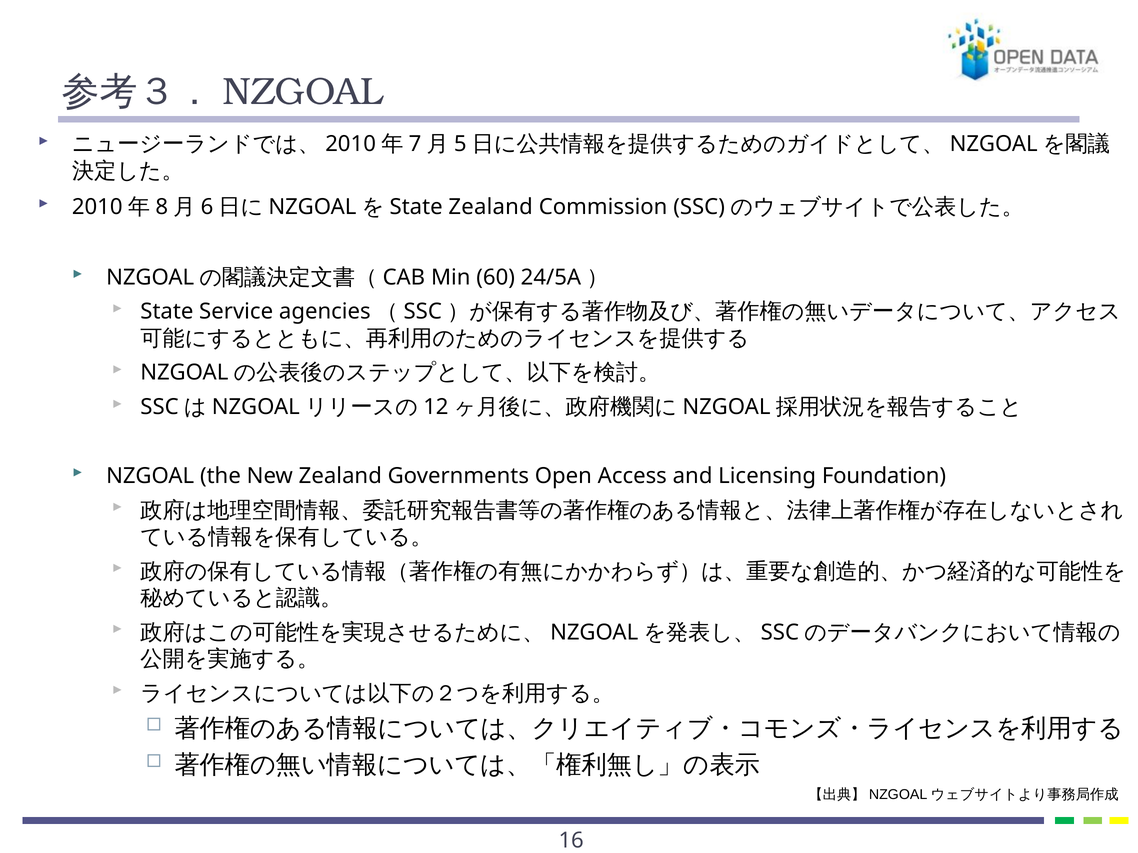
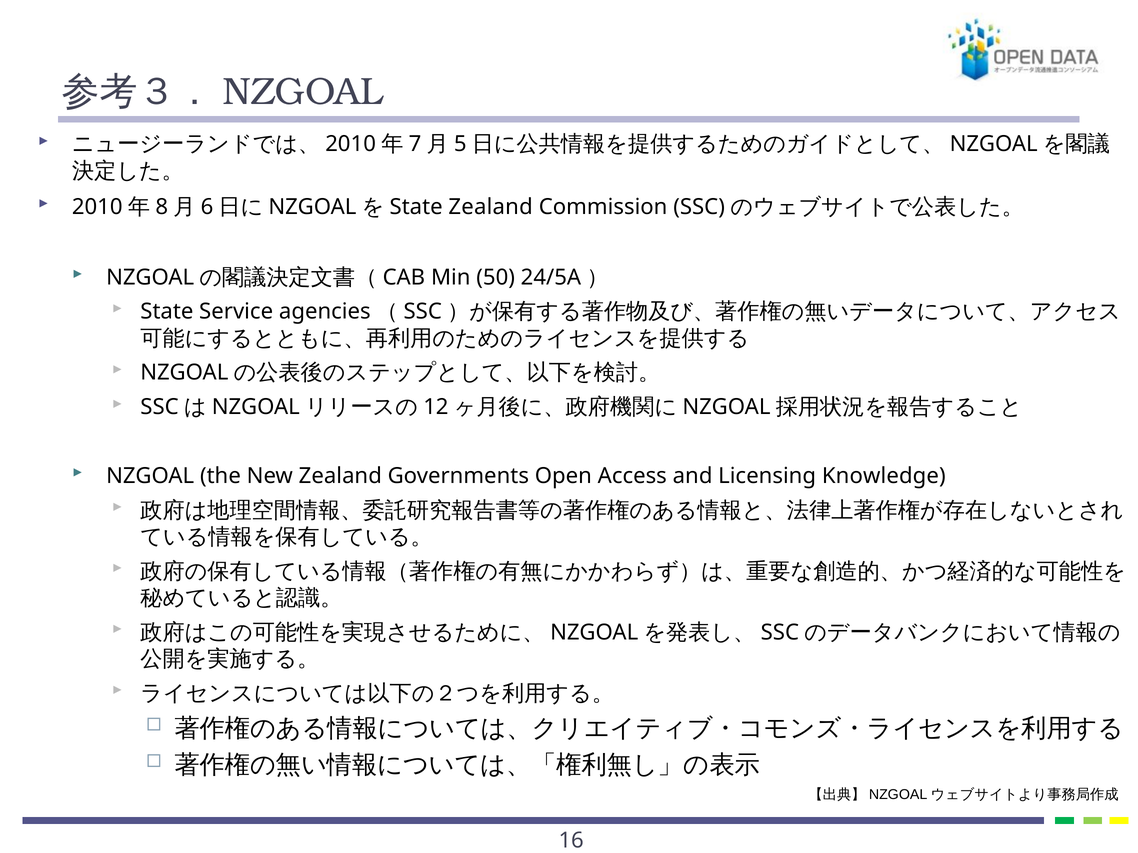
60: 60 -> 50 (496, 277)
Foundation: Foundation -> Knowledge (884, 476)
